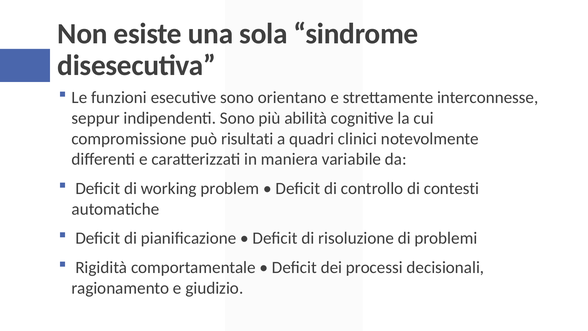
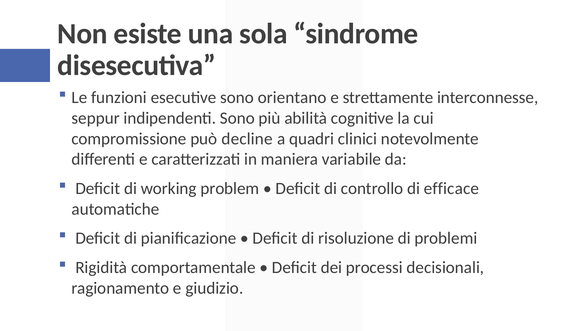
risultati: risultati -> decline (247, 139)
contesti: contesti -> efficace (451, 188)
